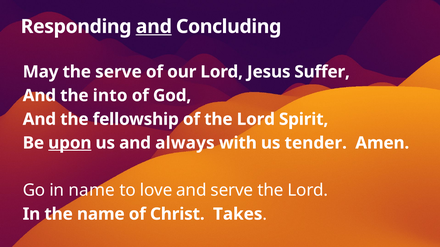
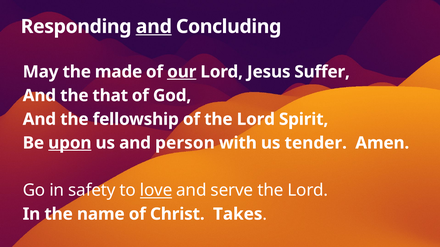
the serve: serve -> made (119, 72)
our underline: none -> present (182, 72)
into: into -> that (110, 96)
always: always -> person (185, 143)
in name: name -> safety (92, 191)
love underline: none -> present (156, 191)
